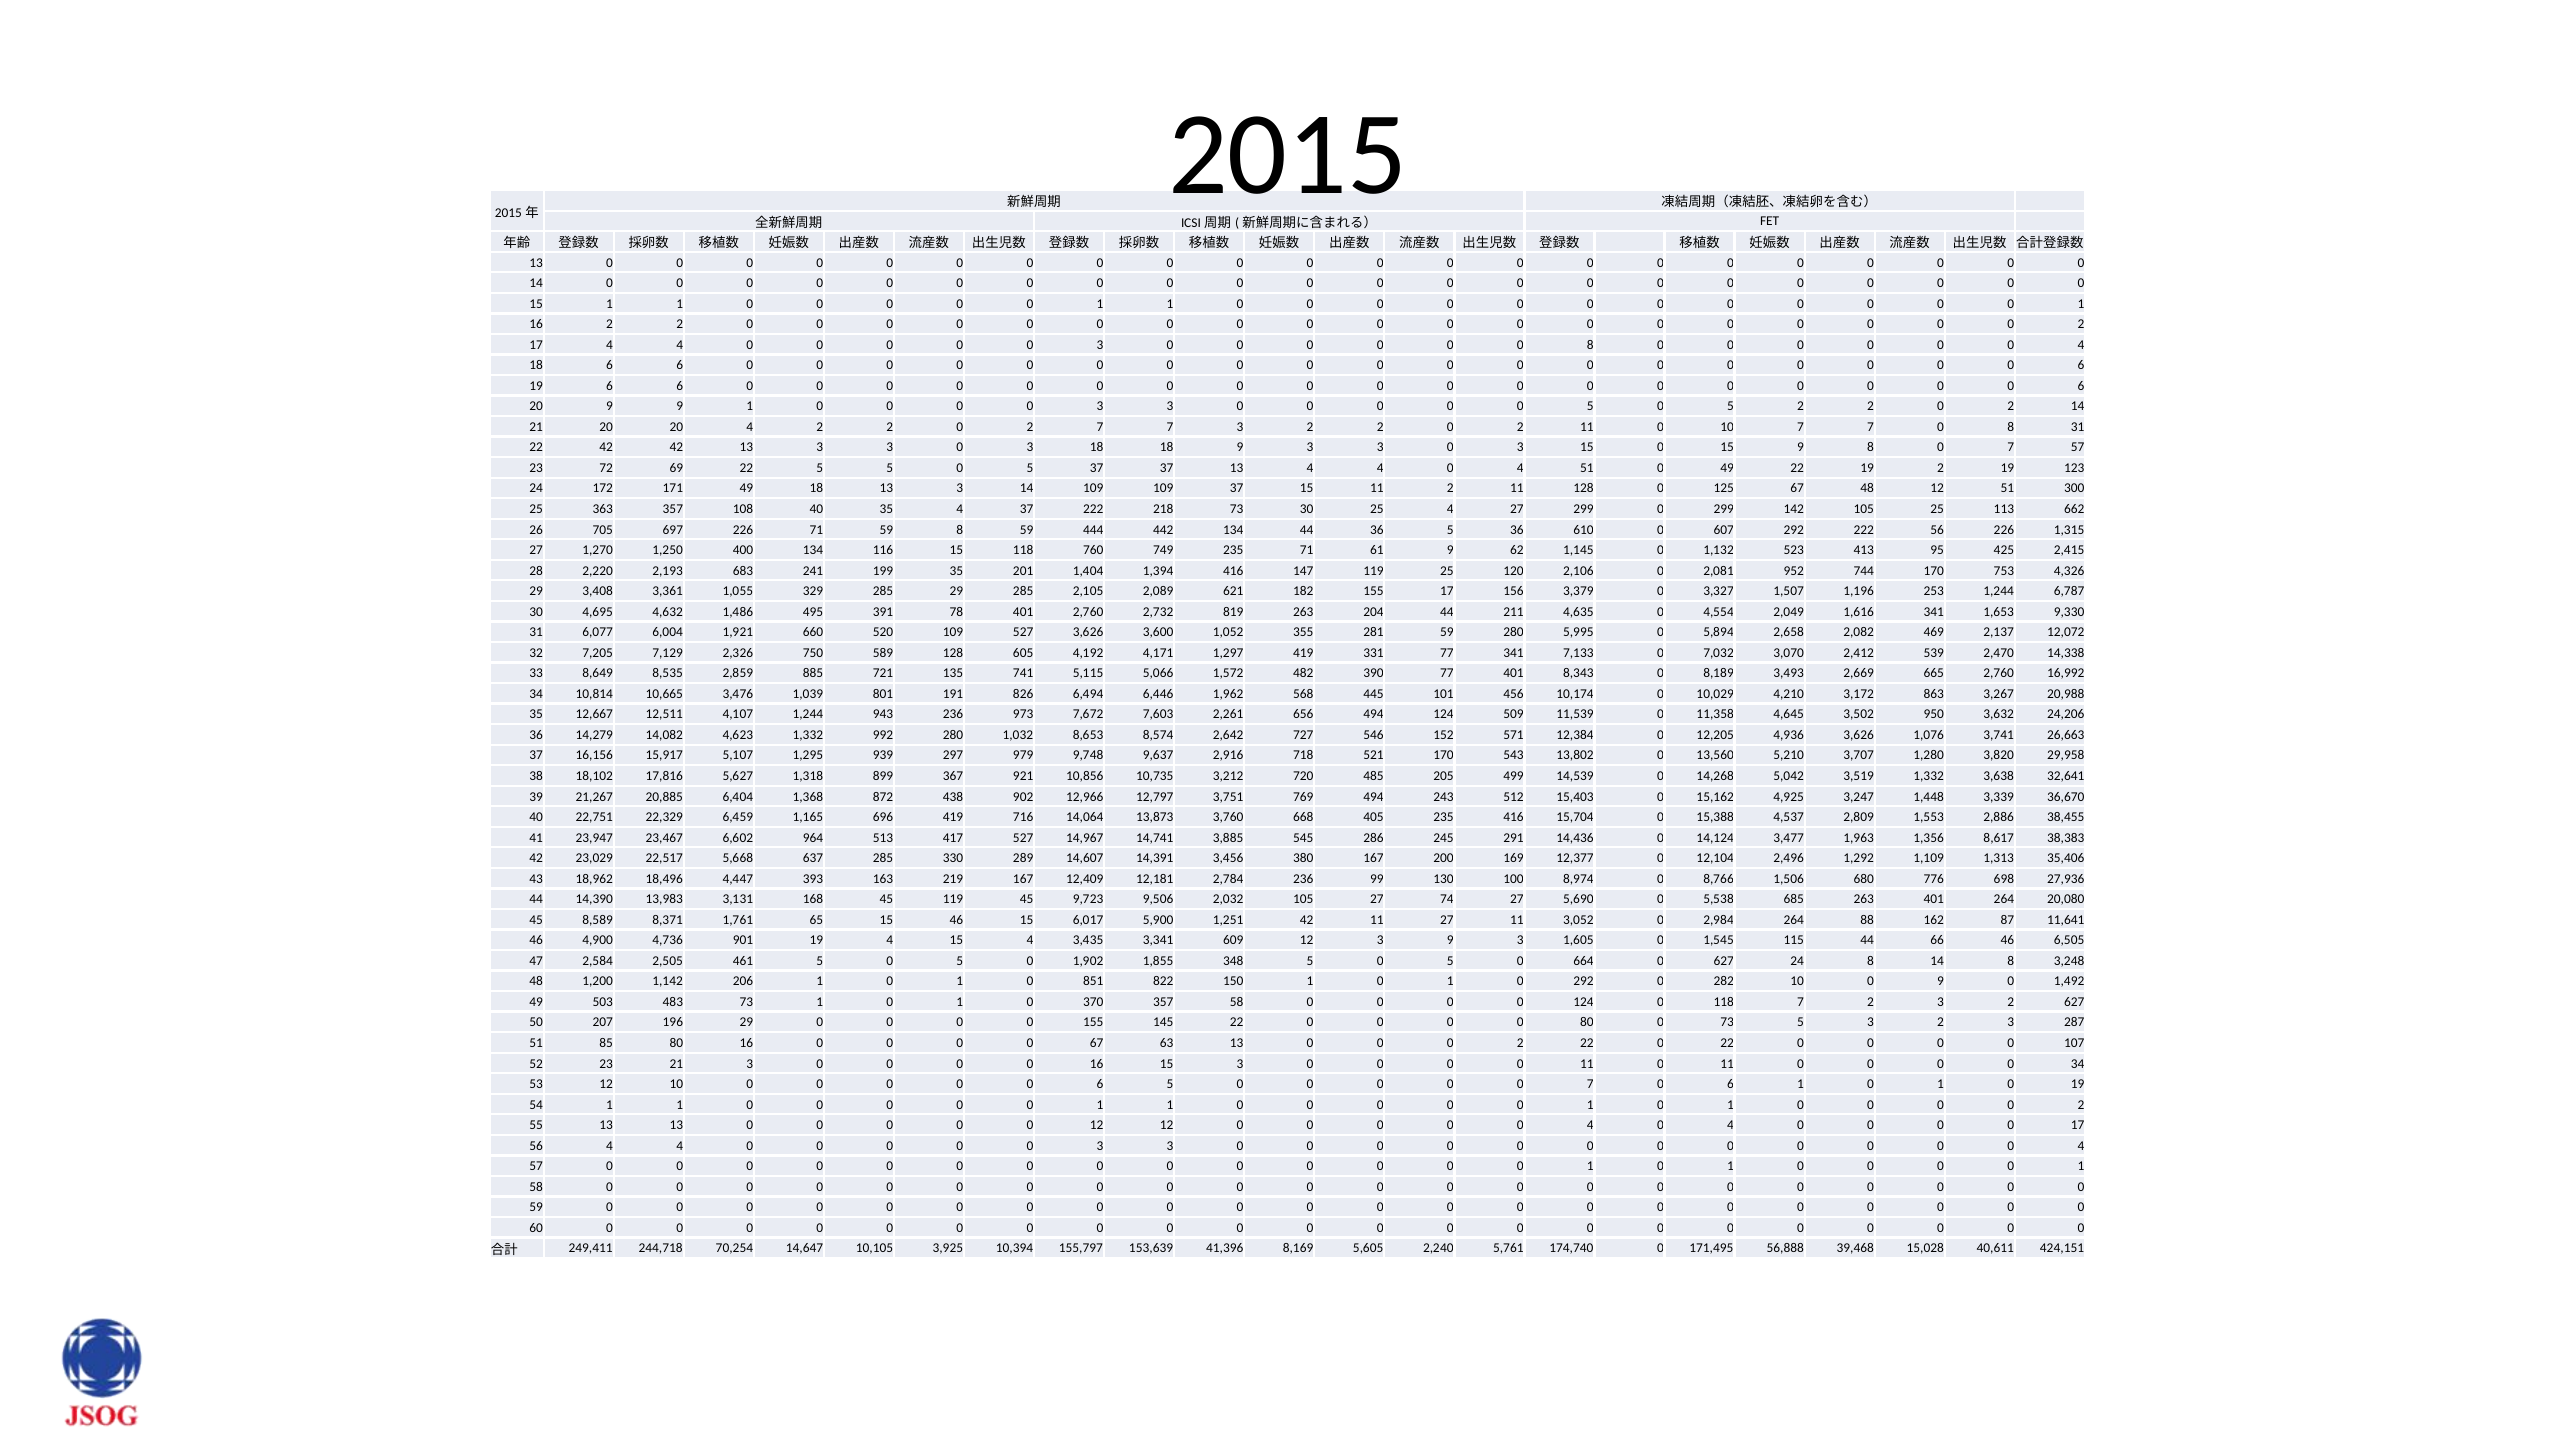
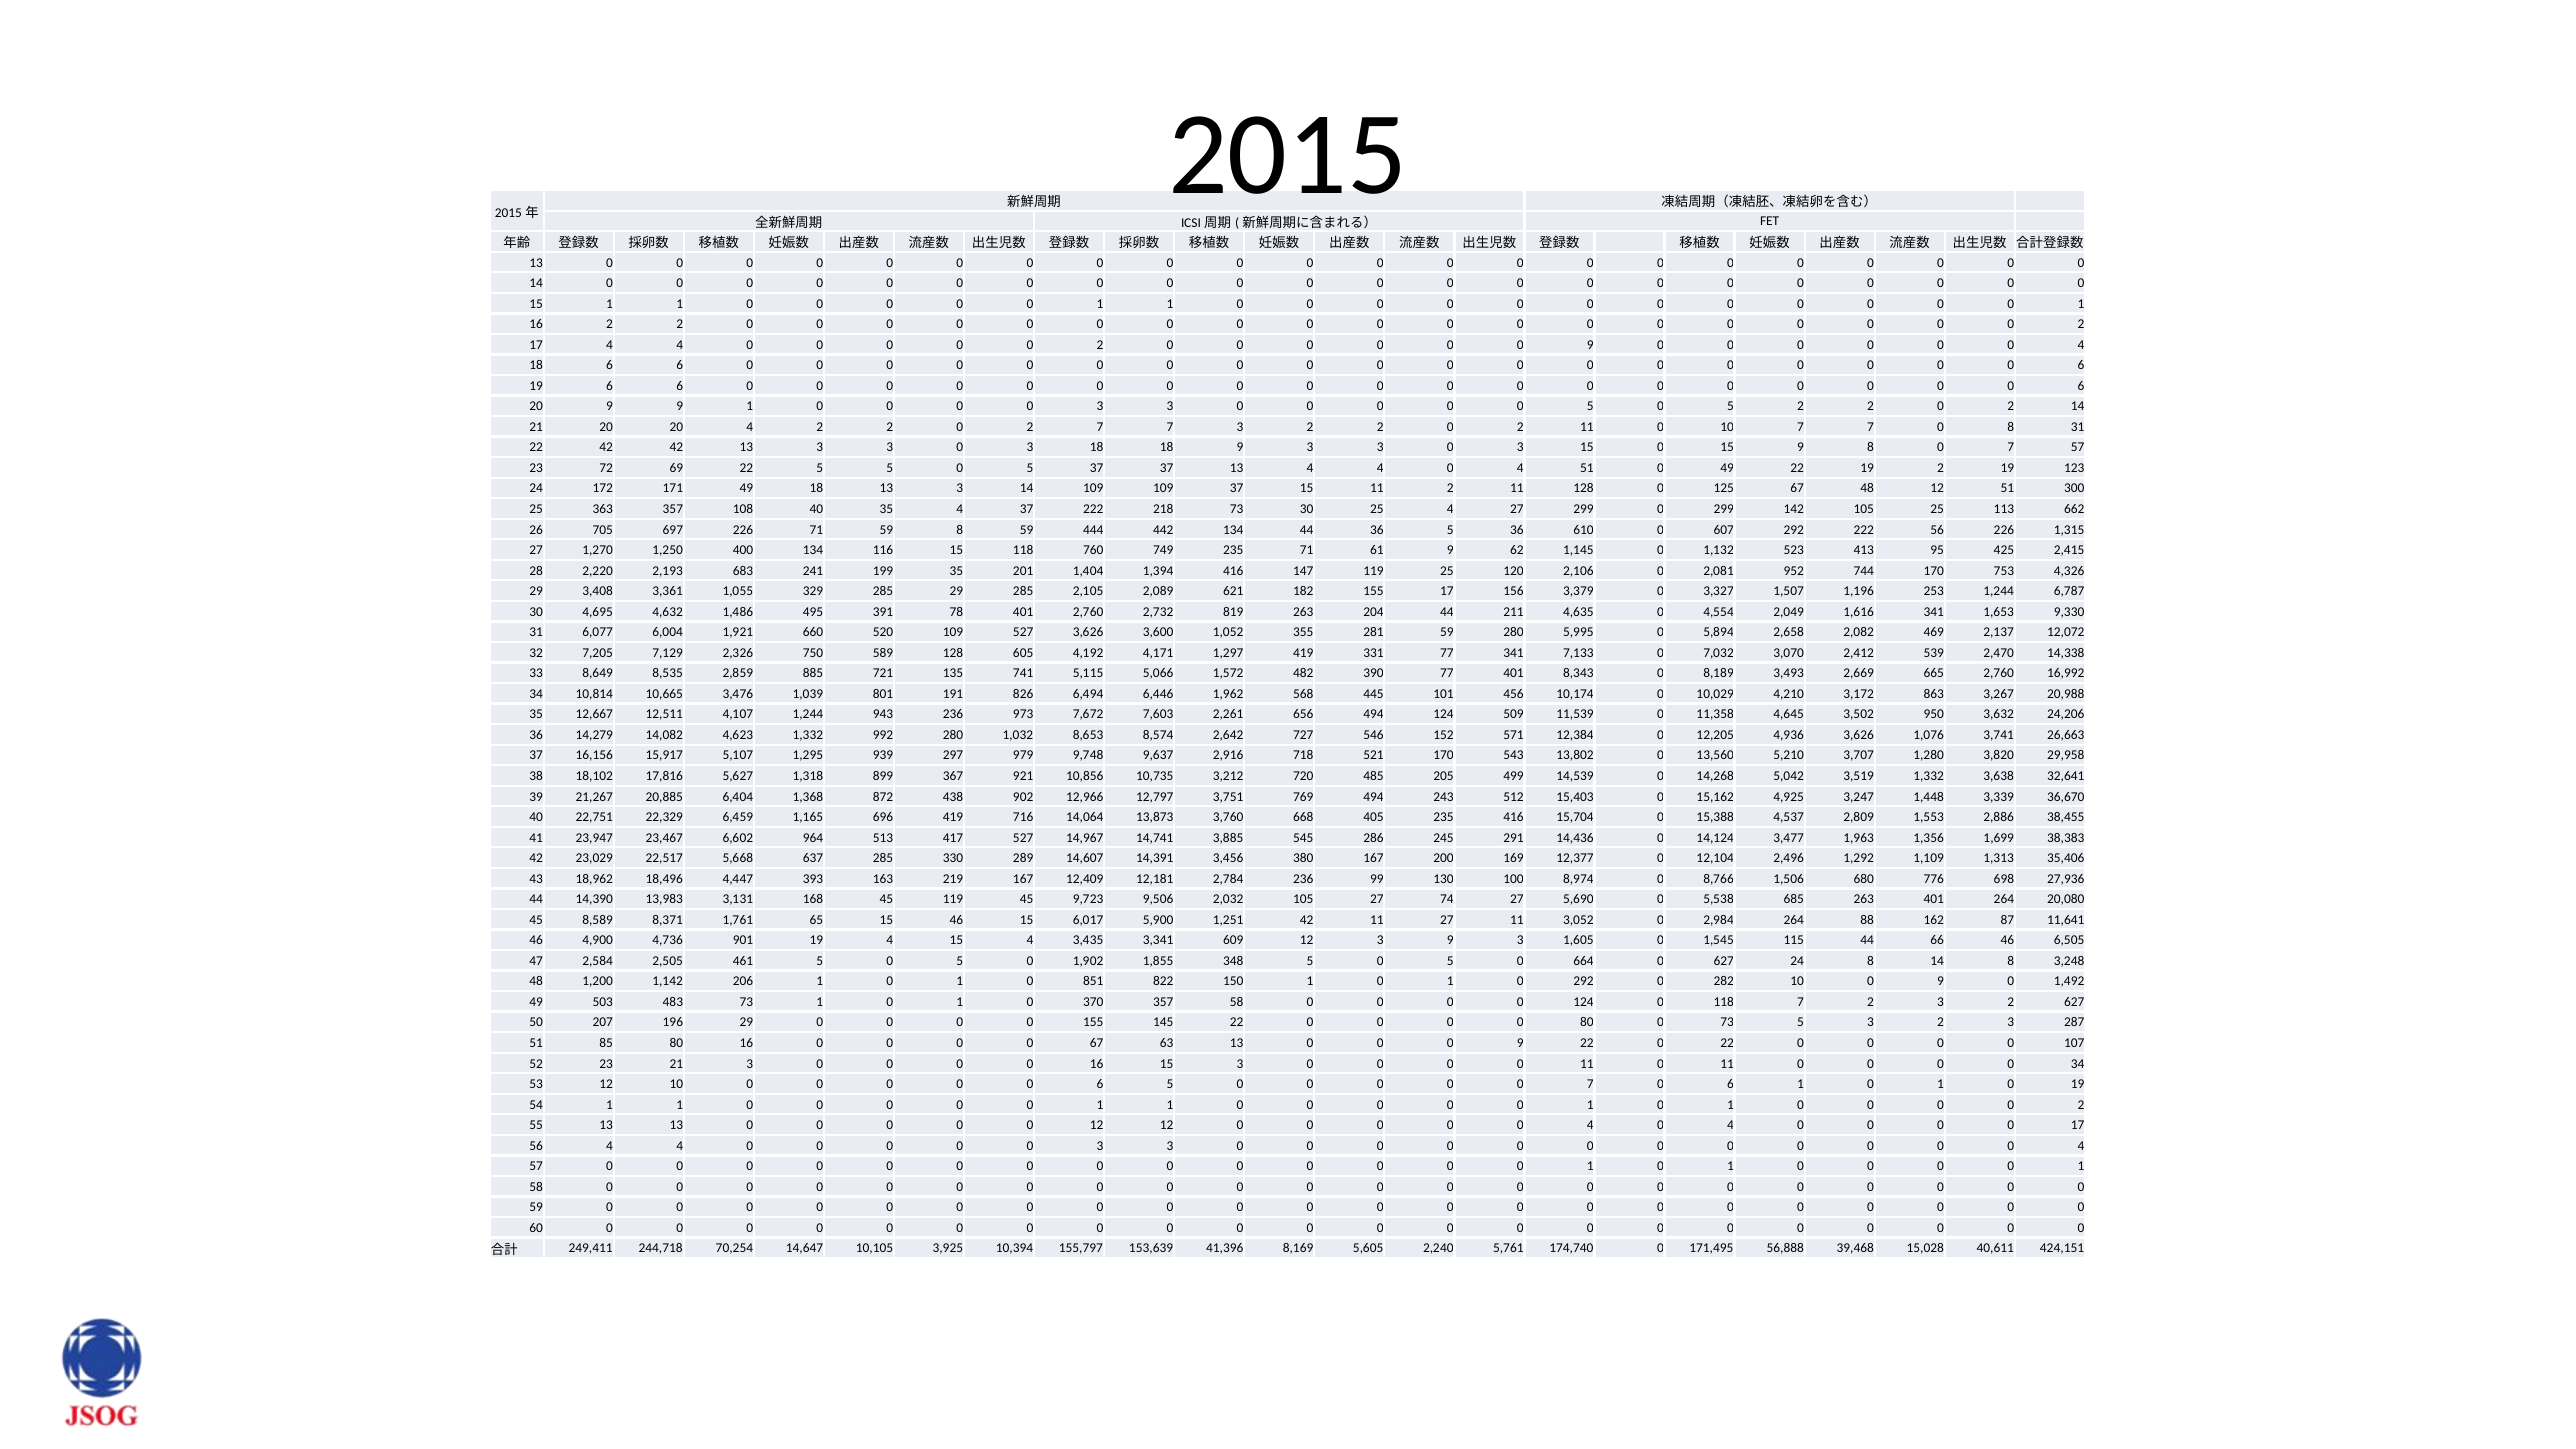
3: 3 -> 2 (1100, 345)
8: 8 -> 9 (1590, 345)
8,617: 8,617 -> 1,699 (1999, 838)
2: 2 -> 9 (1520, 1043)
